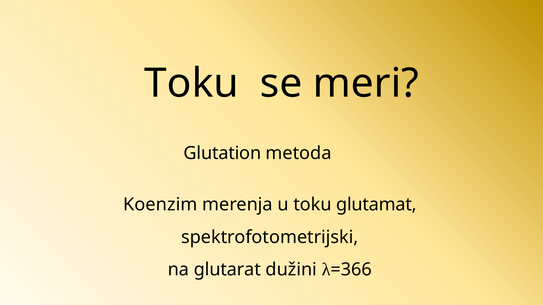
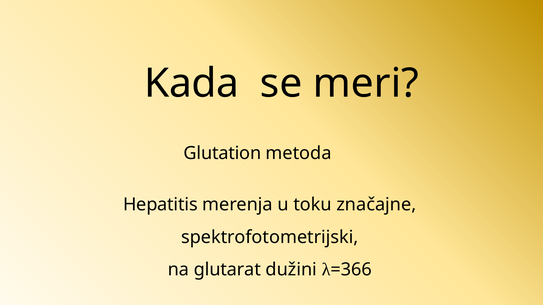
Toku: Toku -> Kada (192, 84)
Koenzim: Koenzim -> Hepatitis (160, 205)
glutamat: glutamat -> značajne (376, 205)
